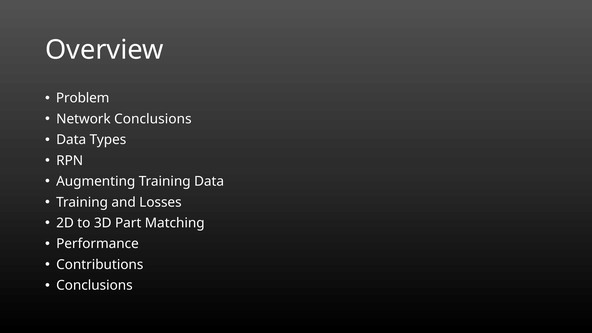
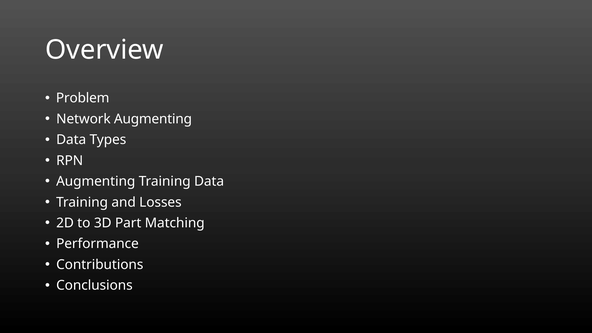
Network Conclusions: Conclusions -> Augmenting (153, 119)
